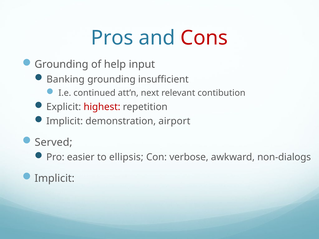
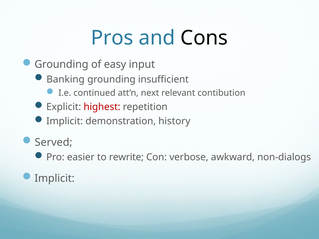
Cons colour: red -> black (204, 38)
help: help -> easy (115, 65)
airport: airport -> history (174, 121)
ellipsis: ellipsis -> rewrite (126, 157)
